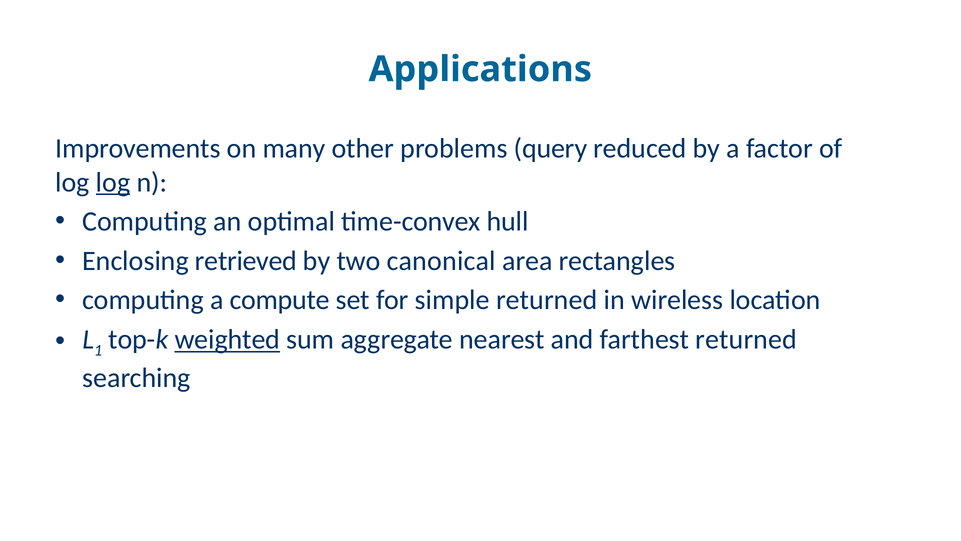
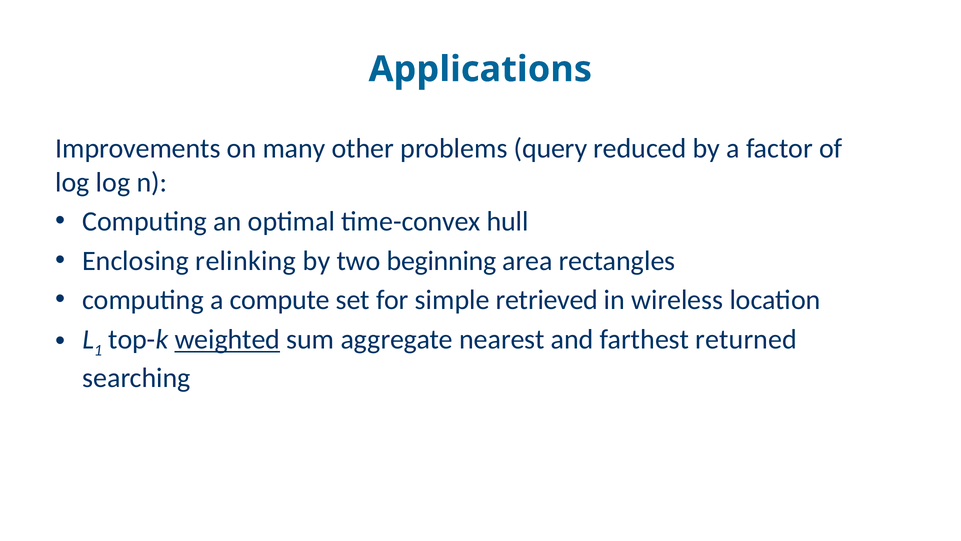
log underline: present -> none (113, 182)
retrieved: retrieved -> relinking (246, 261)
canonical: canonical -> beginning (442, 261)
simple returned: returned -> retrieved (547, 300)
